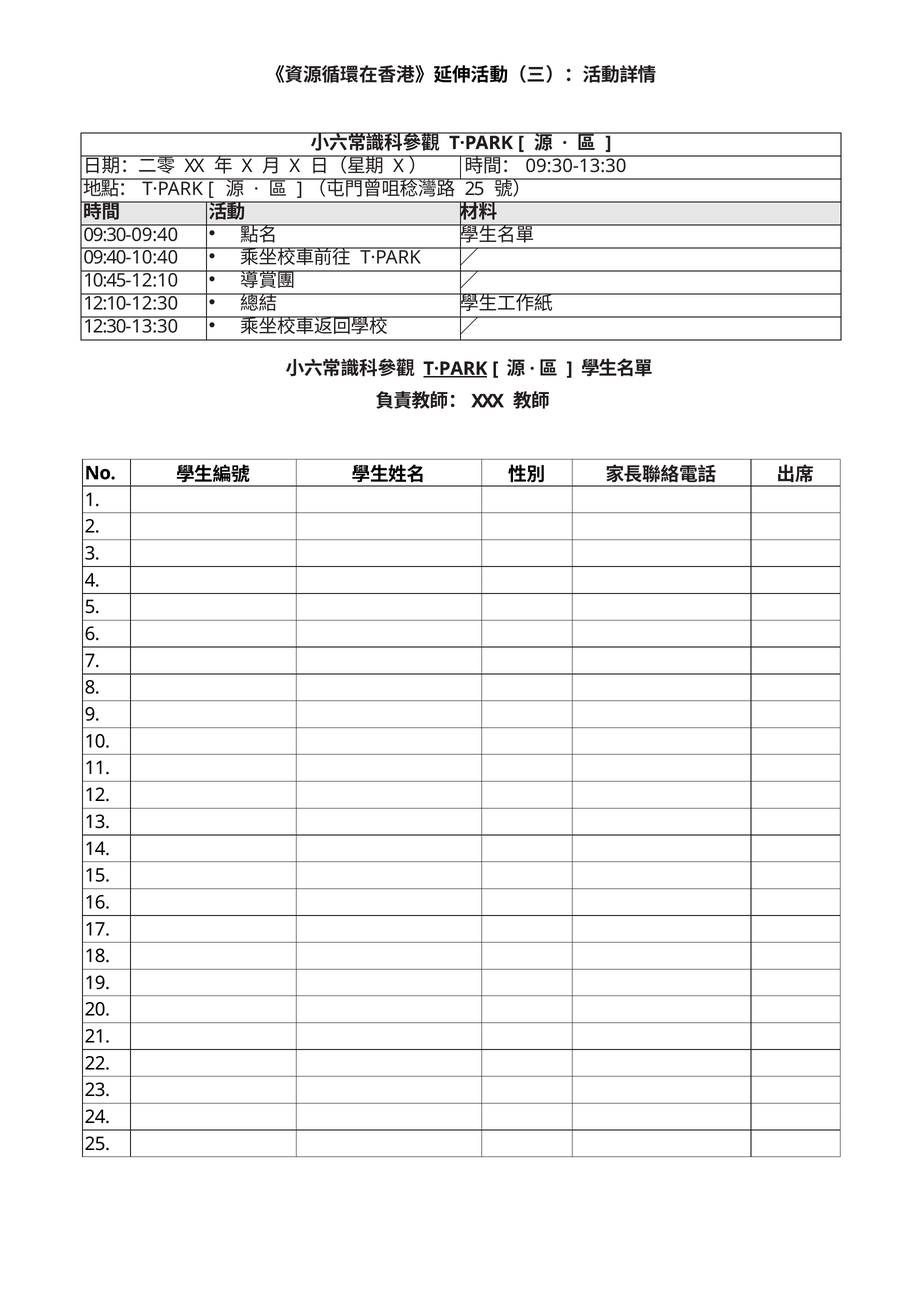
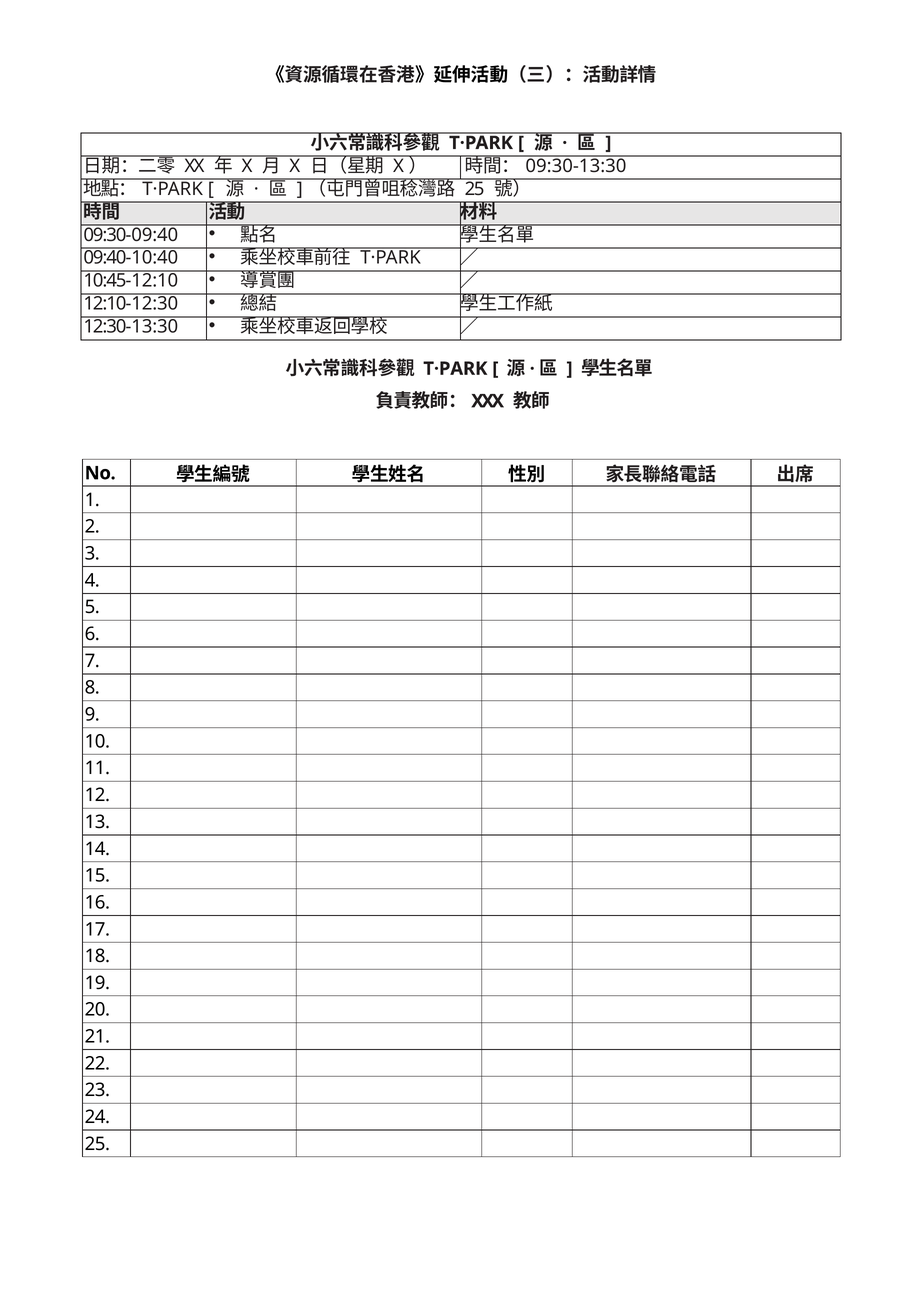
T·PARK underline: present -> none (455, 369)
